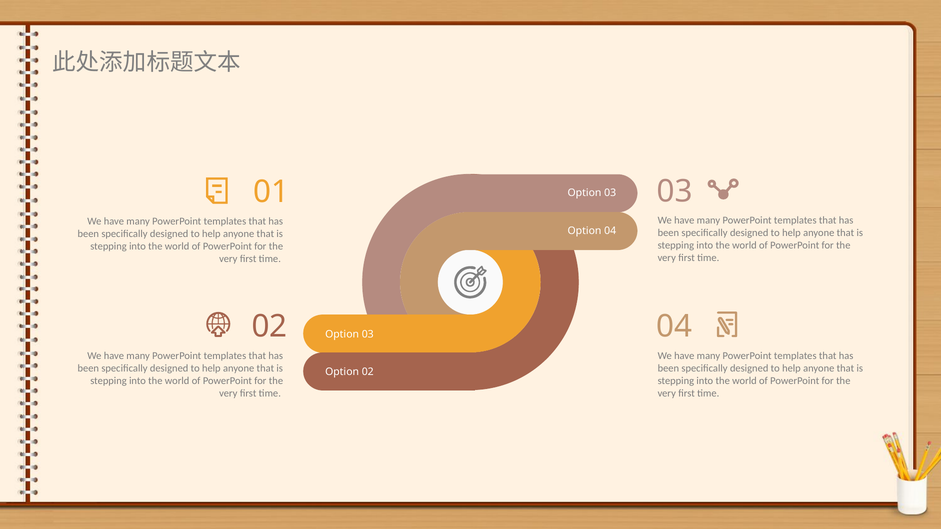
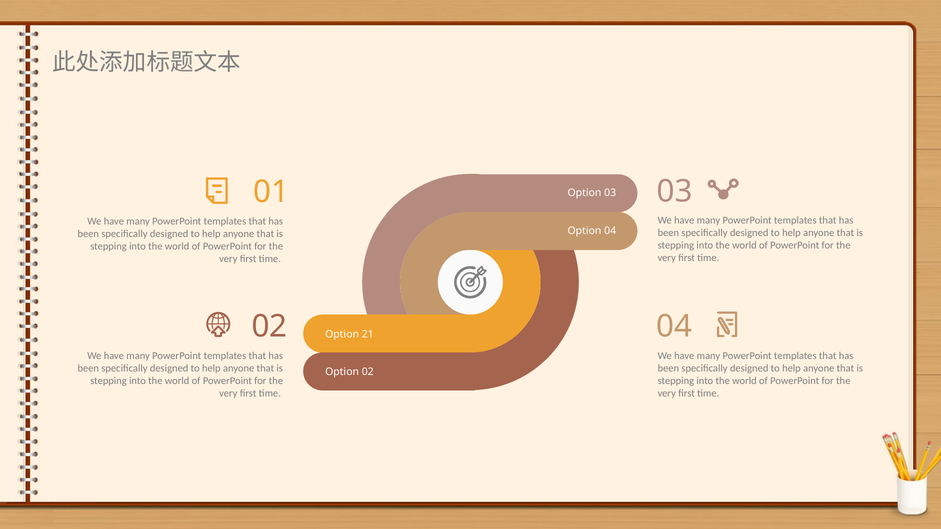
03: 03 -> 21 (368, 334)
